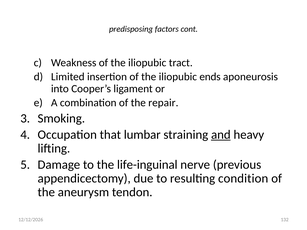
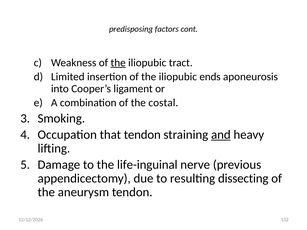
the underline: none -> present (118, 63)
repair: repair -> costal (163, 103)
that lumbar: lumbar -> tendon (142, 135)
condition: condition -> dissecting (243, 179)
